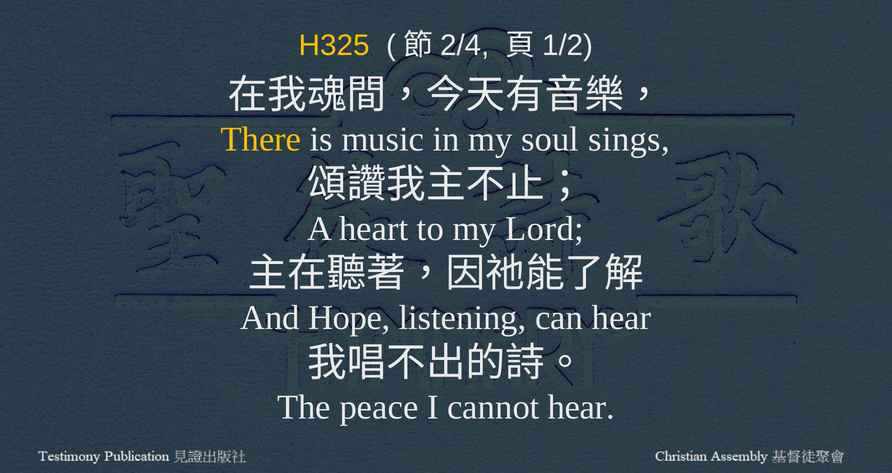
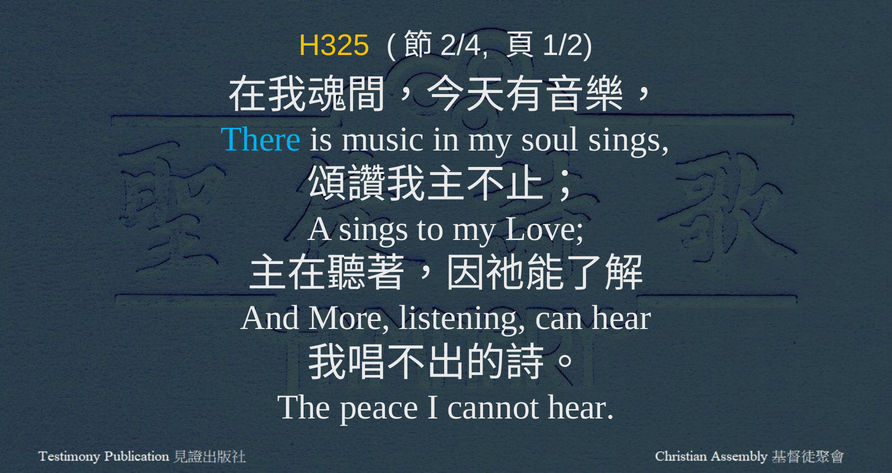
There colour: yellow -> light blue (261, 139)
A heart: heart -> sings (374, 229)
Lord: Lord -> Love (545, 229)
Hope: Hope -> More (349, 318)
